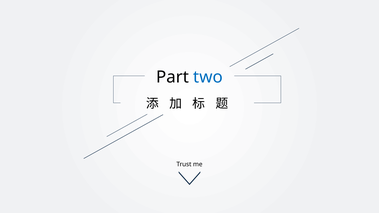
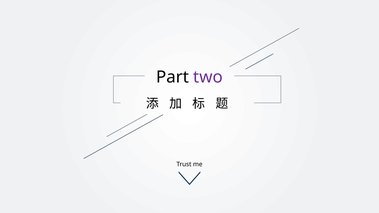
two colour: blue -> purple (208, 77)
